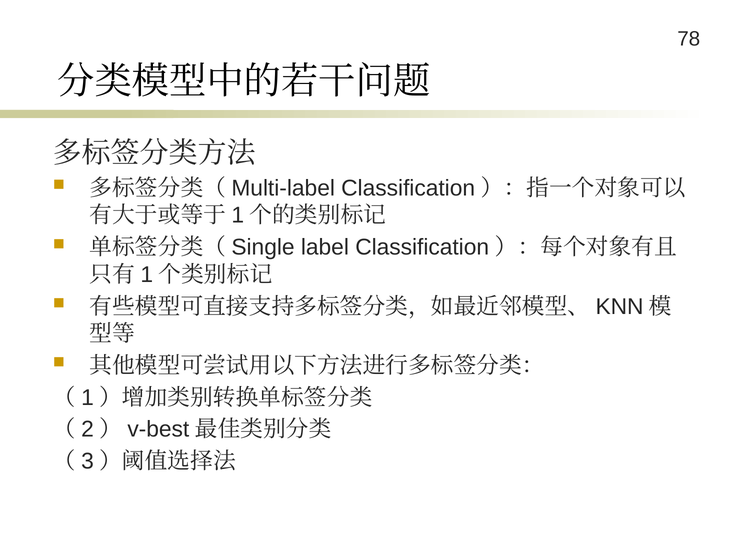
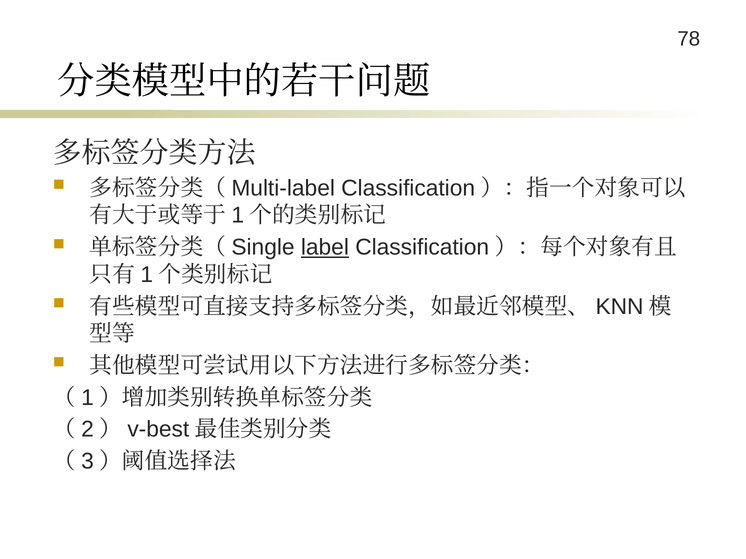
label underline: none -> present (325, 248)
